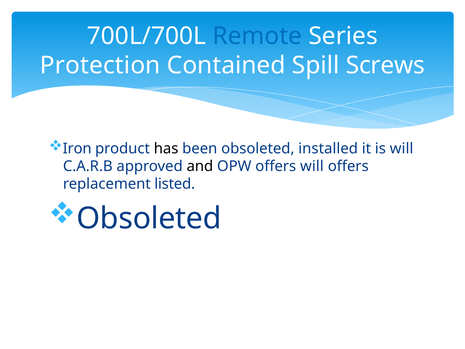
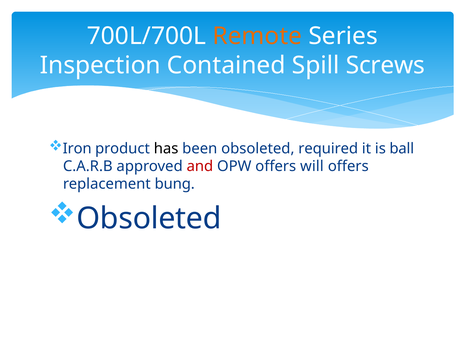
Remote colour: blue -> orange (257, 36)
Protection: Protection -> Inspection (100, 65)
installed: installed -> required (328, 148)
is will: will -> ball (402, 148)
and colour: black -> red (200, 166)
listed: listed -> bung (175, 184)
